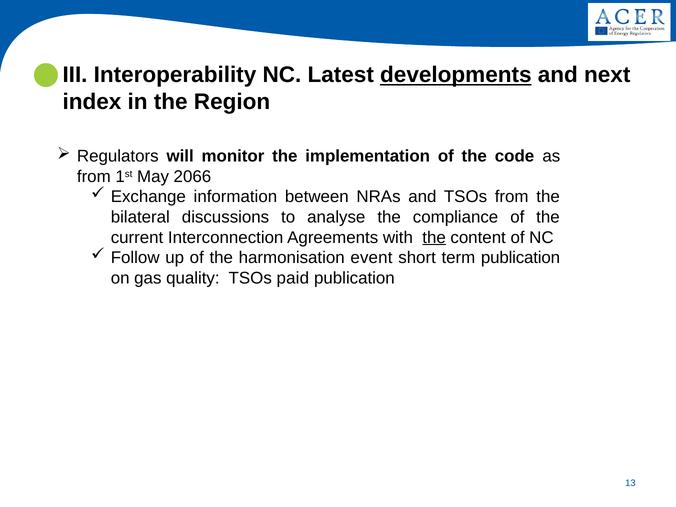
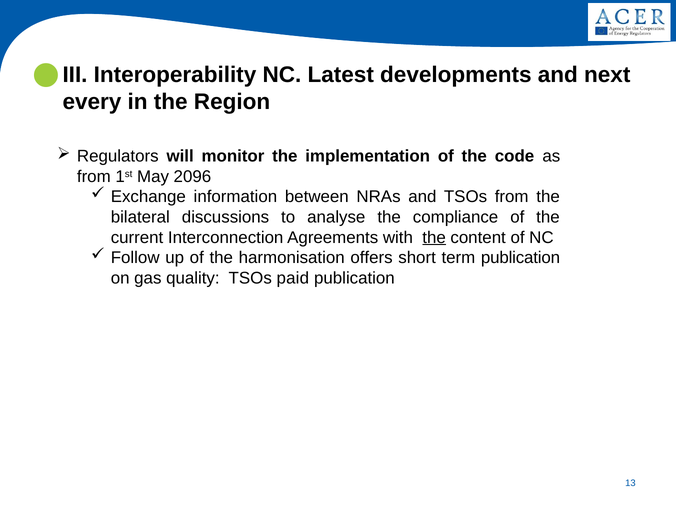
developments underline: present -> none (456, 75)
index: index -> every (92, 102)
2066: 2066 -> 2096 (192, 177)
event: event -> offers (372, 258)
